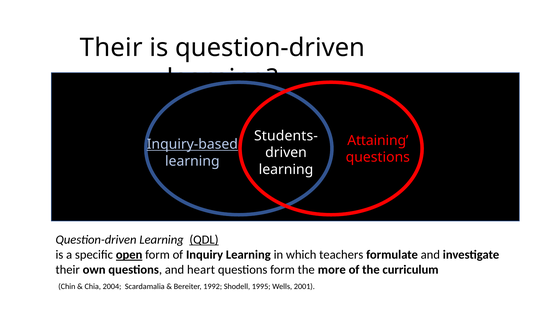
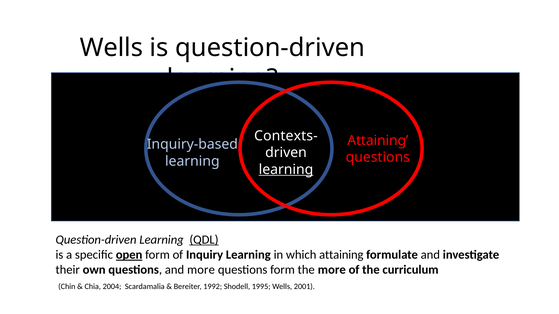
Their: Their -> Wells (111, 48)
Students-: Students- -> Contexts- (286, 136)
Inquiry-based underline: present -> none (192, 145)
learning underline: none -> present (286, 170)
which teachers: teachers -> attaining (341, 255)
and heart: heart -> more (201, 270)
